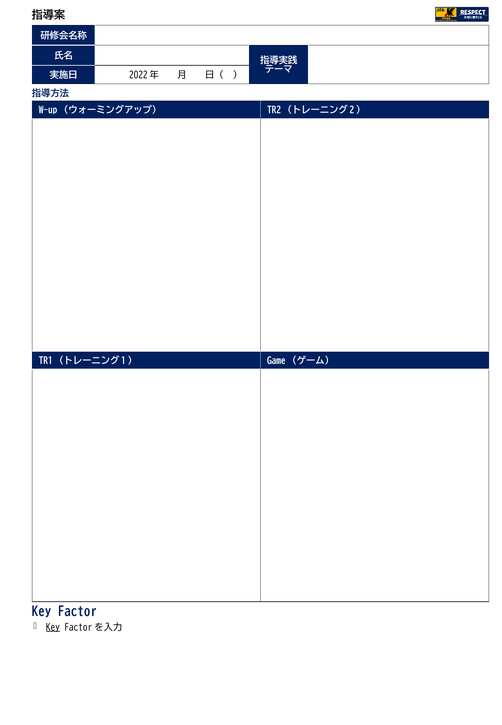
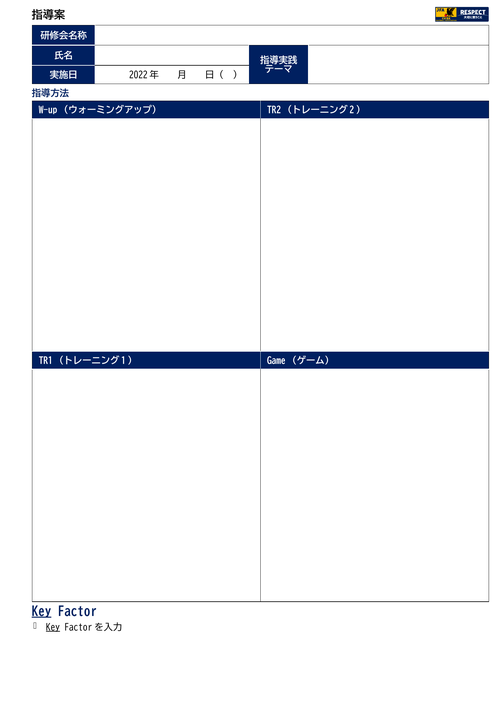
Key underline: none -> present (42, 612)
